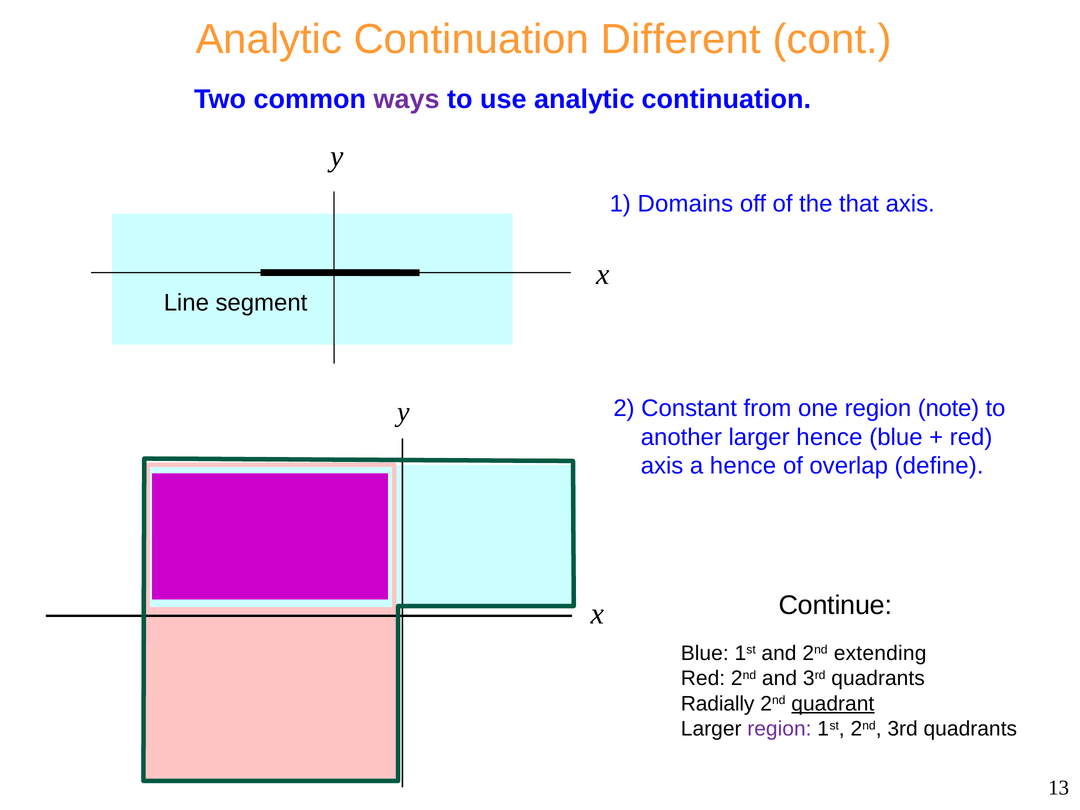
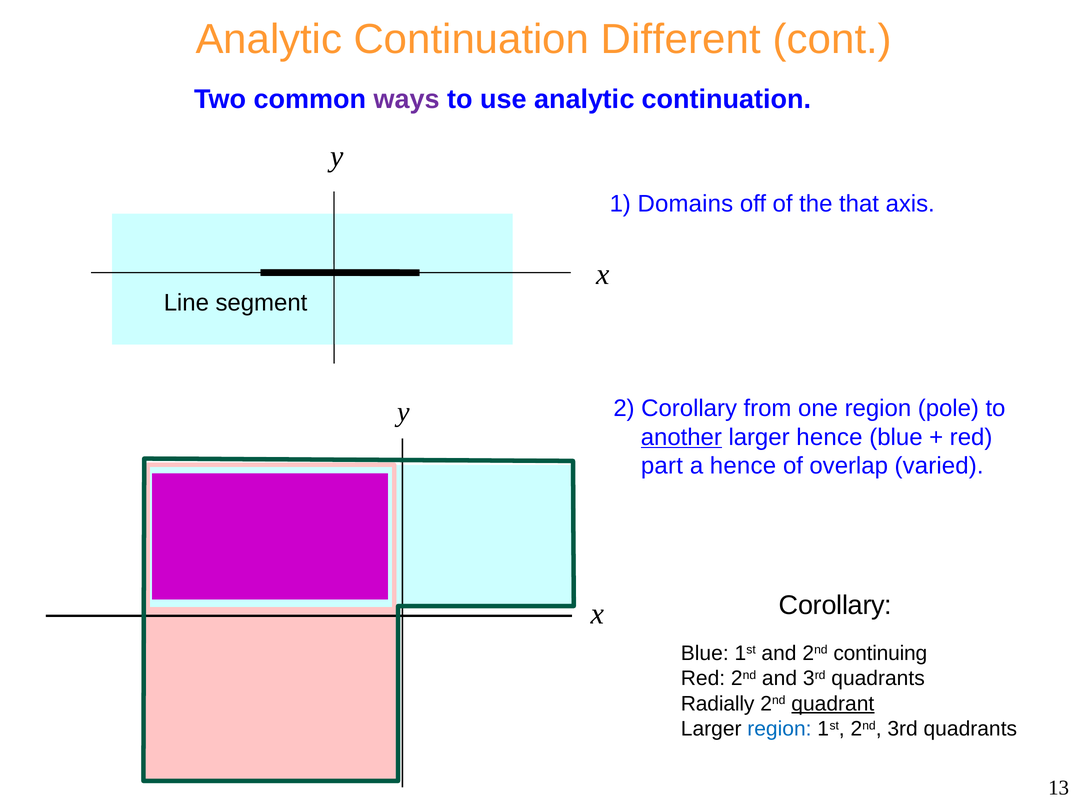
2 Constant: Constant -> Corollary (689, 408)
note: note -> pole (948, 408)
another underline: none -> present (681, 437)
axis: axis -> part (662, 466)
define: define -> varied (939, 466)
Continue: Continue -> Corollary (835, 605)
extending: extending -> continuing (880, 653)
region colour: purple -> blue (779, 729)
